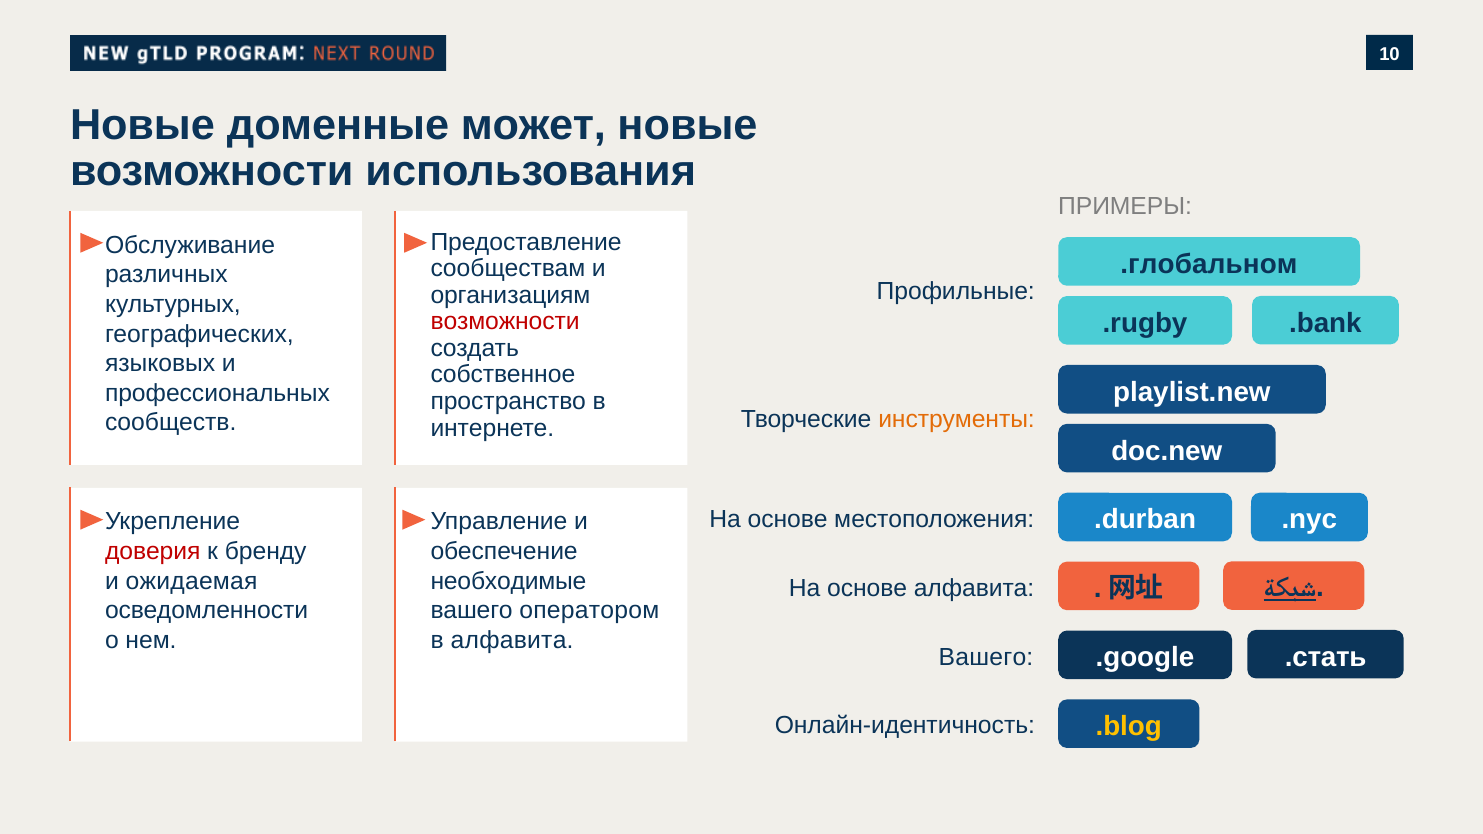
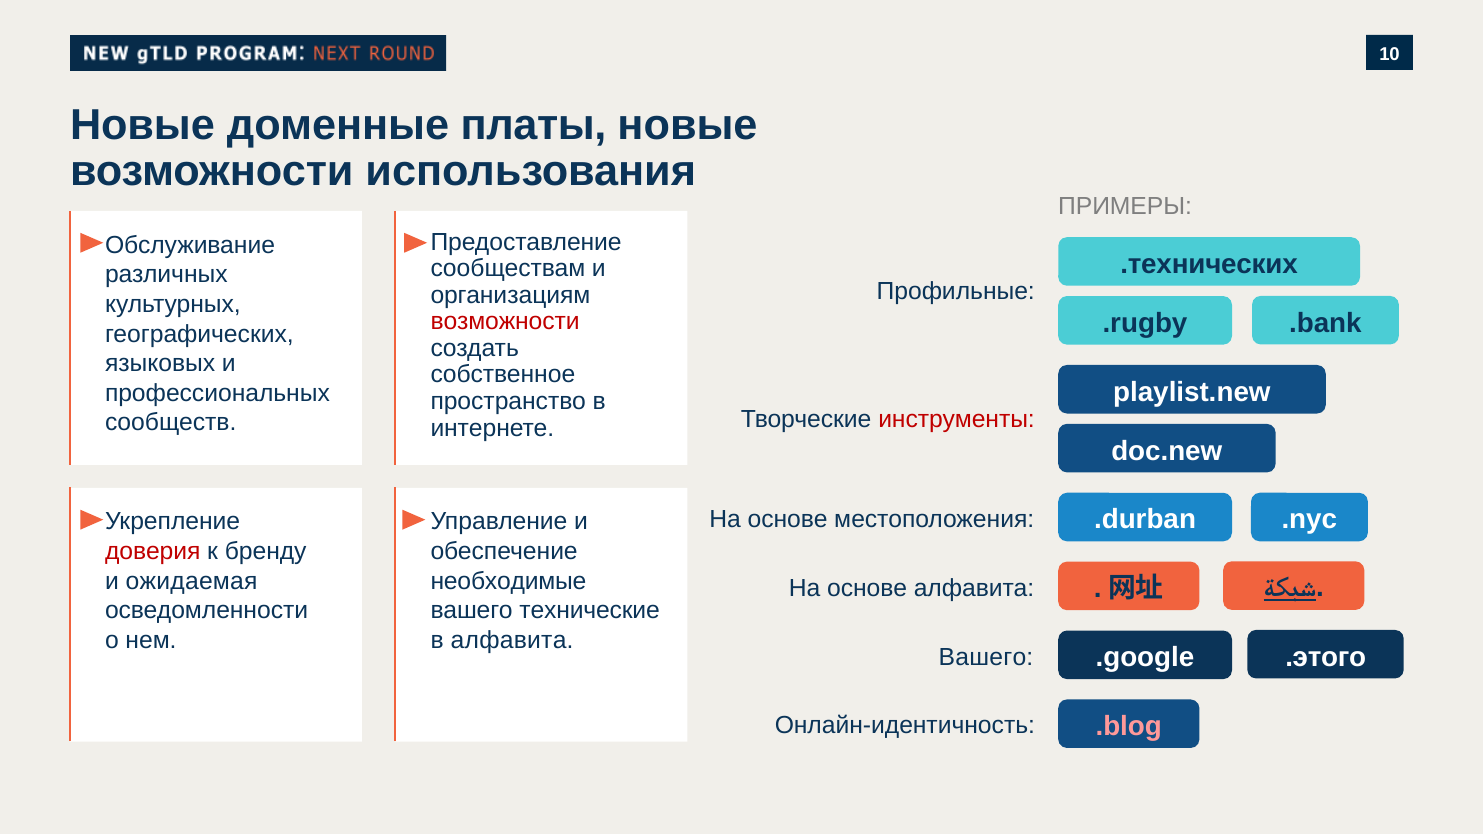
может: может -> платы (533, 126)
.глобальном: .глобальном -> .технических (1209, 264)
инструменты colour: orange -> red (957, 419)
оператором: оператором -> технические (590, 611)
.стать: .стать -> .этого (1326, 657)
.blog colour: yellow -> pink (1129, 727)
